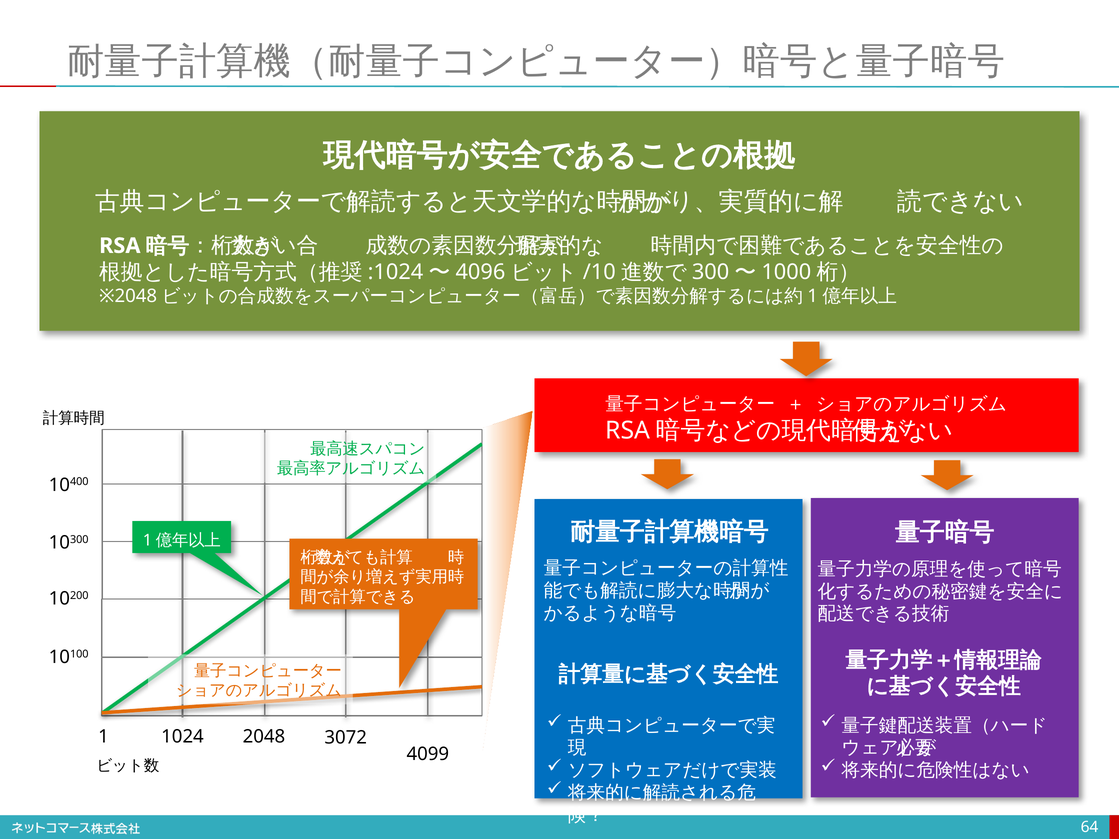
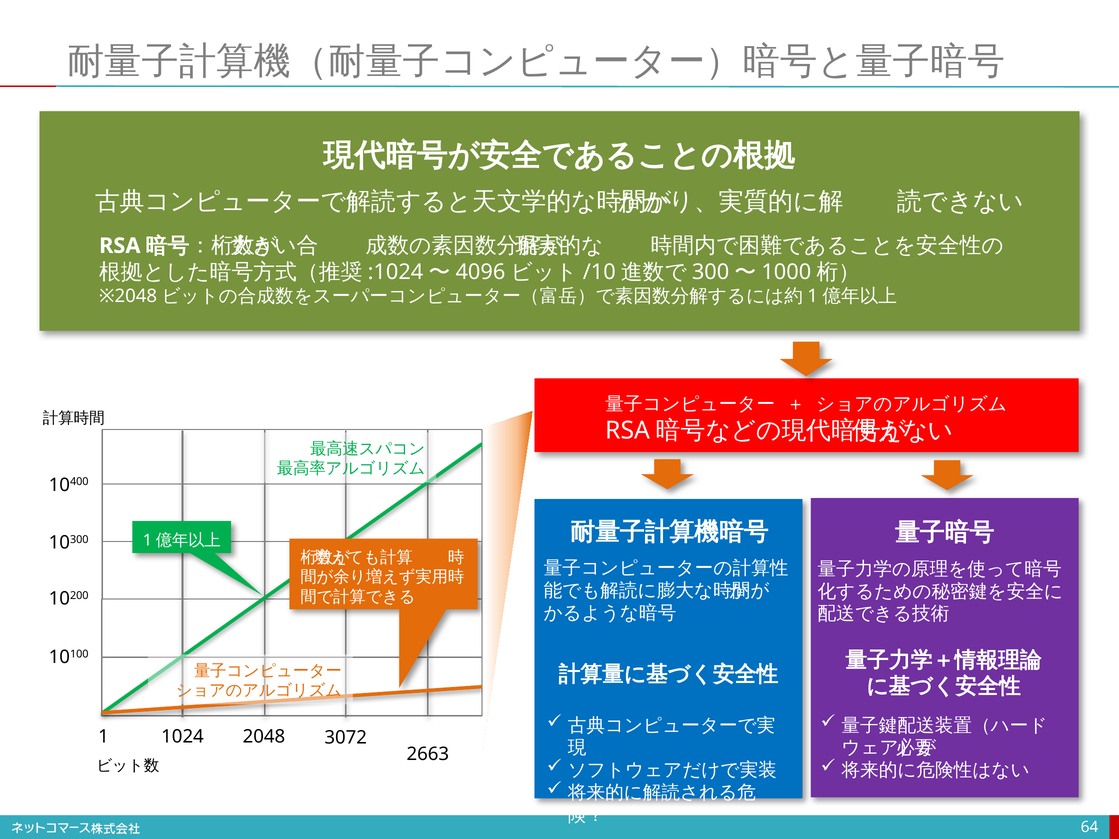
4099: 4099 -> 2663 (428, 754)
